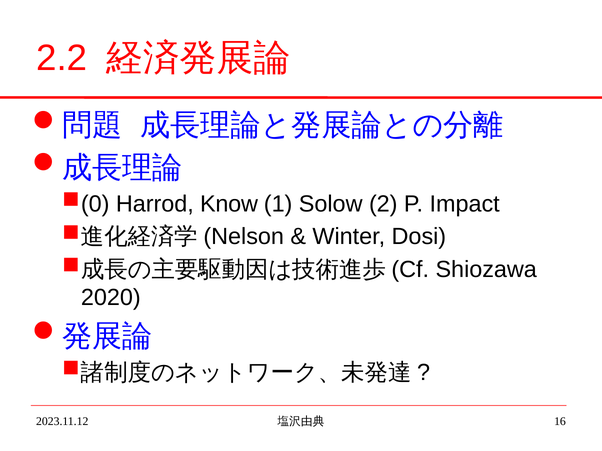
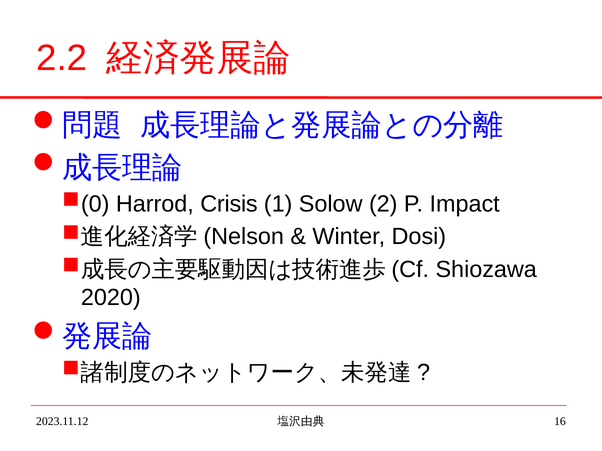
Know: Know -> Crisis (229, 204)
